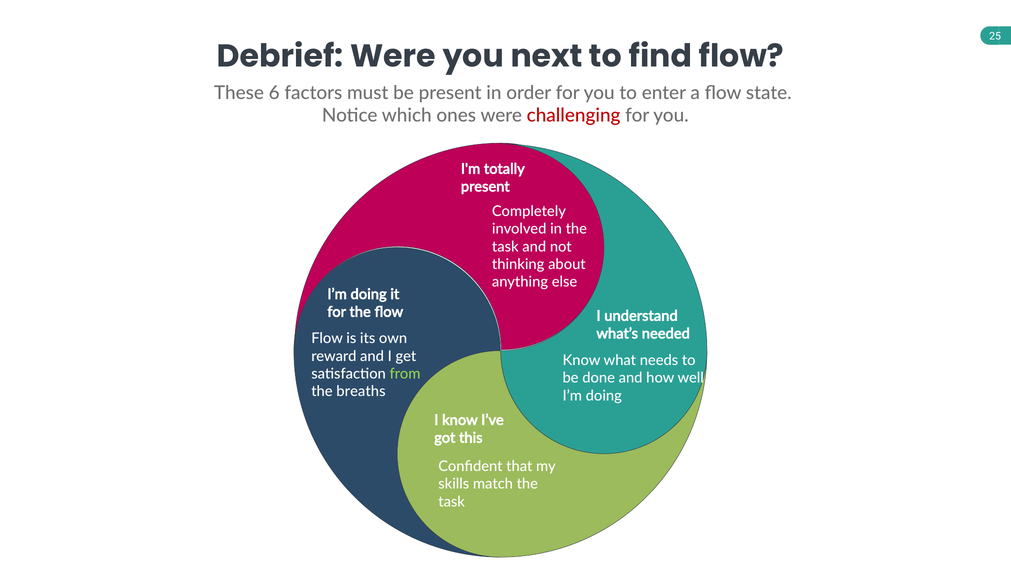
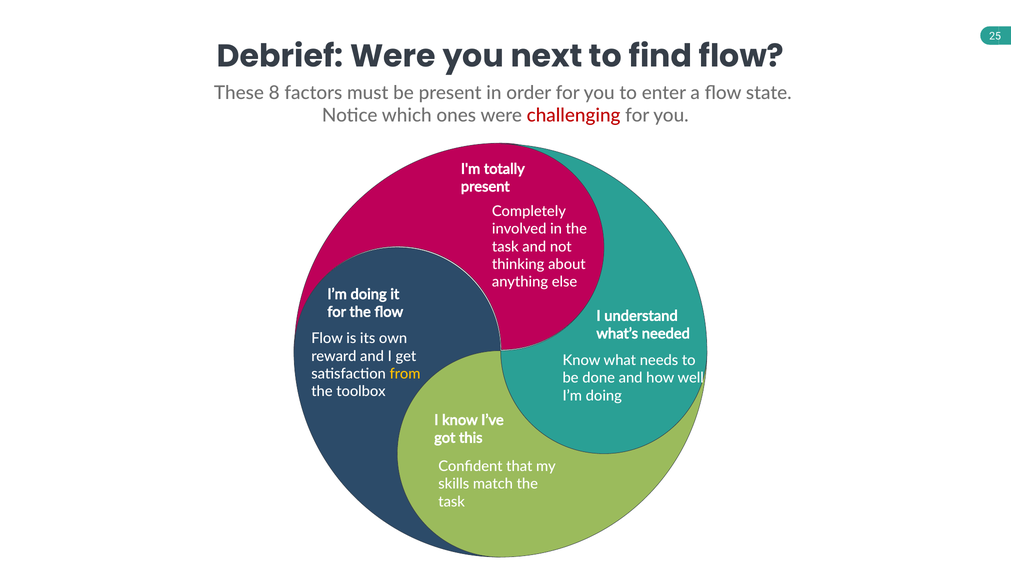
6: 6 -> 8 (274, 93)
from colour: light green -> yellow (405, 374)
breaths: breaths -> toolbox (361, 391)
